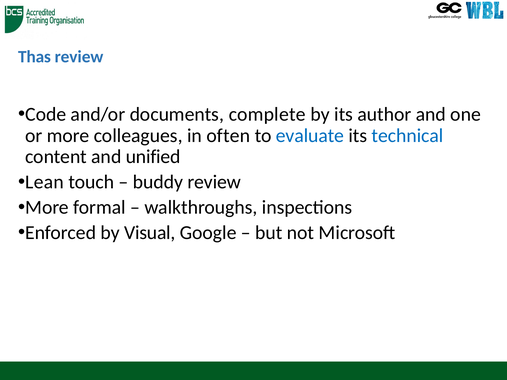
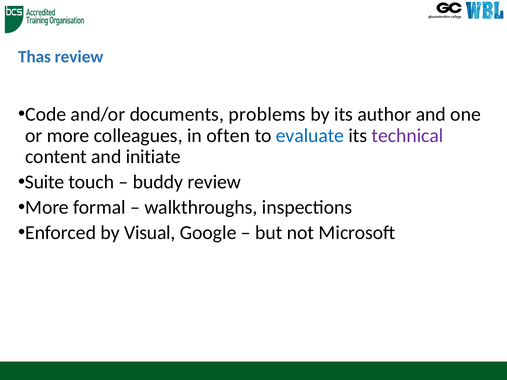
complete: complete -> problems (267, 114)
technical colour: blue -> purple (408, 136)
unified: unified -> initiate (153, 157)
Lean: Lean -> Suite (45, 182)
